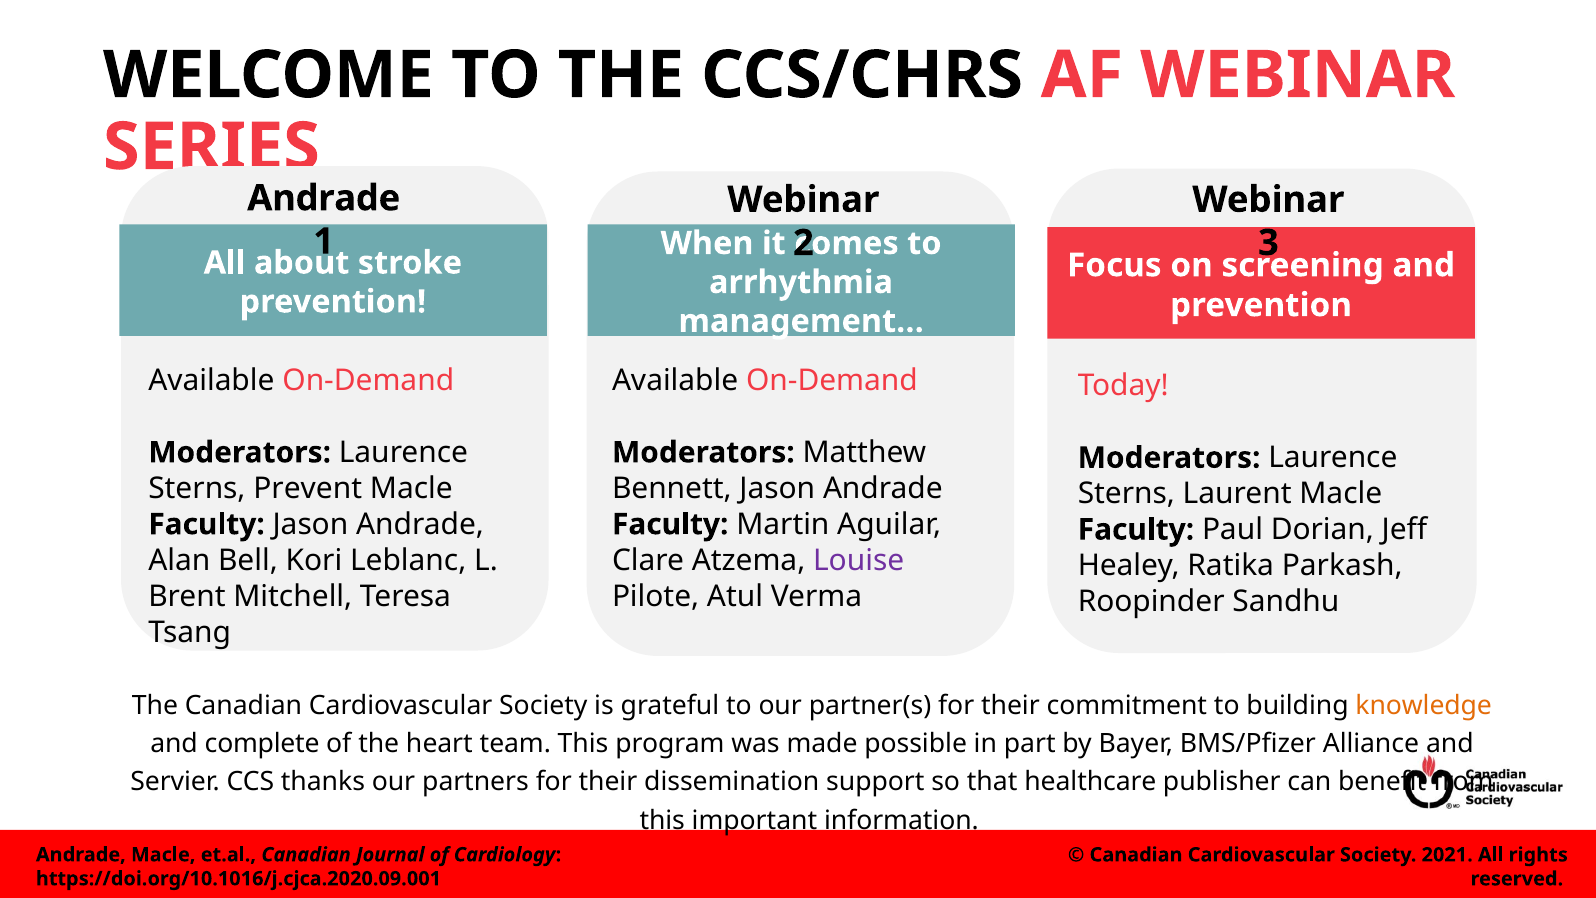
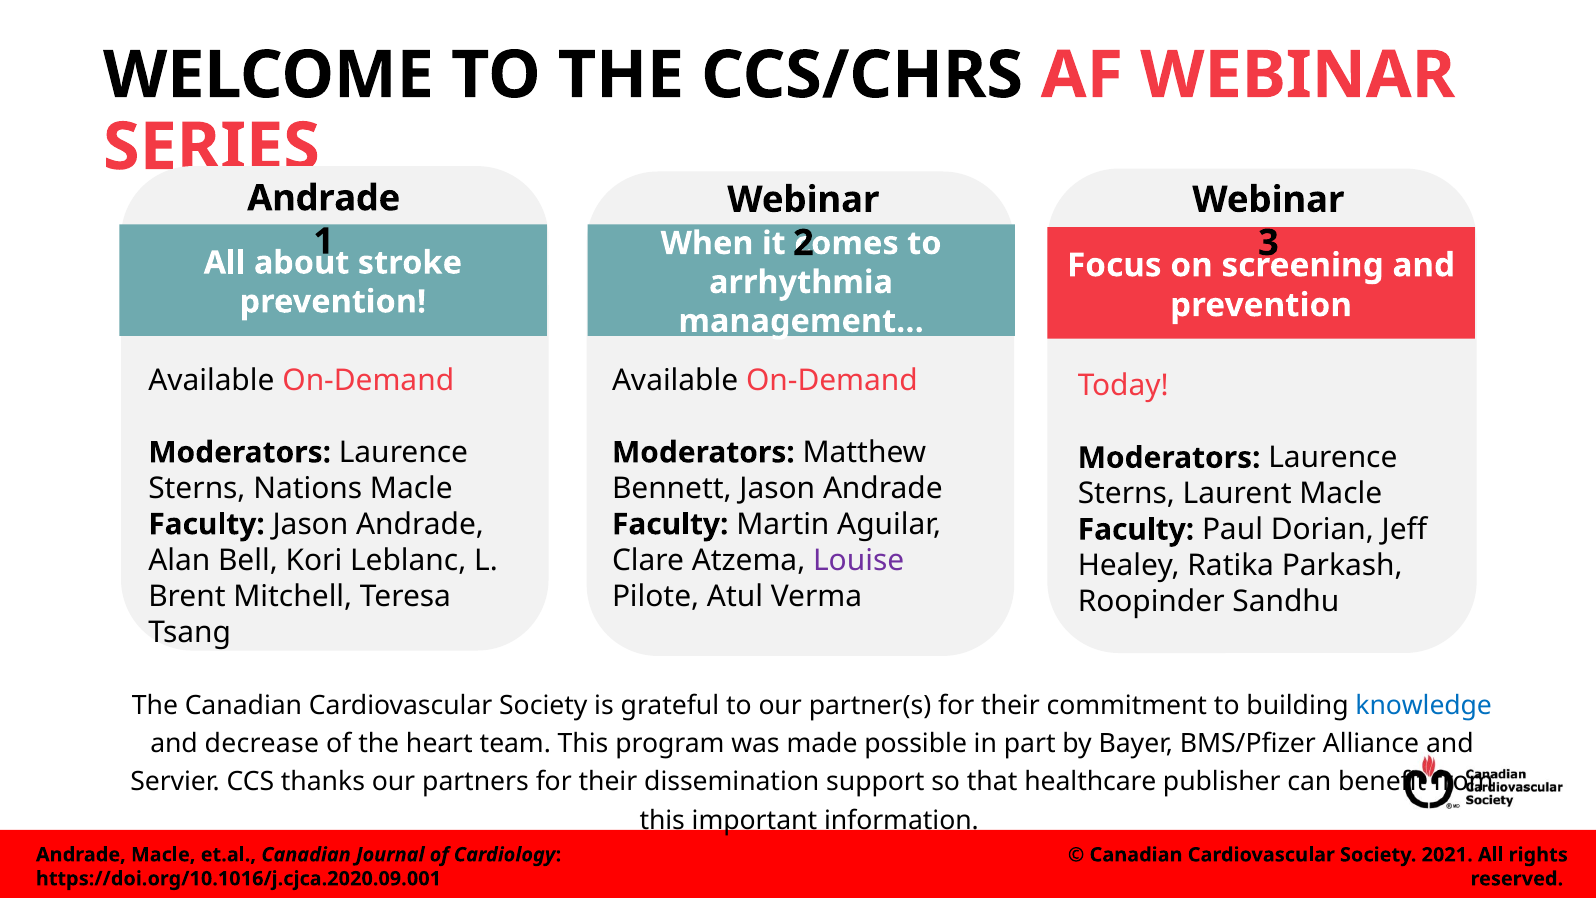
Prevent: Prevent -> Nations (308, 488)
knowledge colour: orange -> blue (1424, 705)
complete: complete -> decrease (262, 743)
